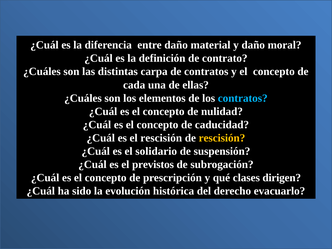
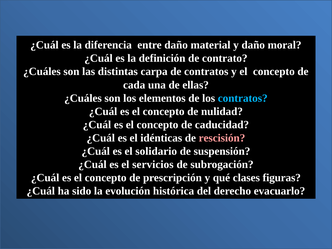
el rescisión: rescisión -> idénticas (161, 138)
rescisión colour: yellow -> pink (222, 138)
previstos: previstos -> servicios (153, 165)
dirigen: dirigen -> figuras (282, 178)
